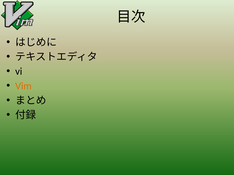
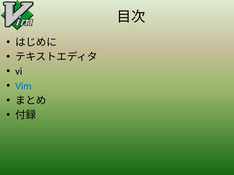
Vim colour: orange -> blue (23, 86)
